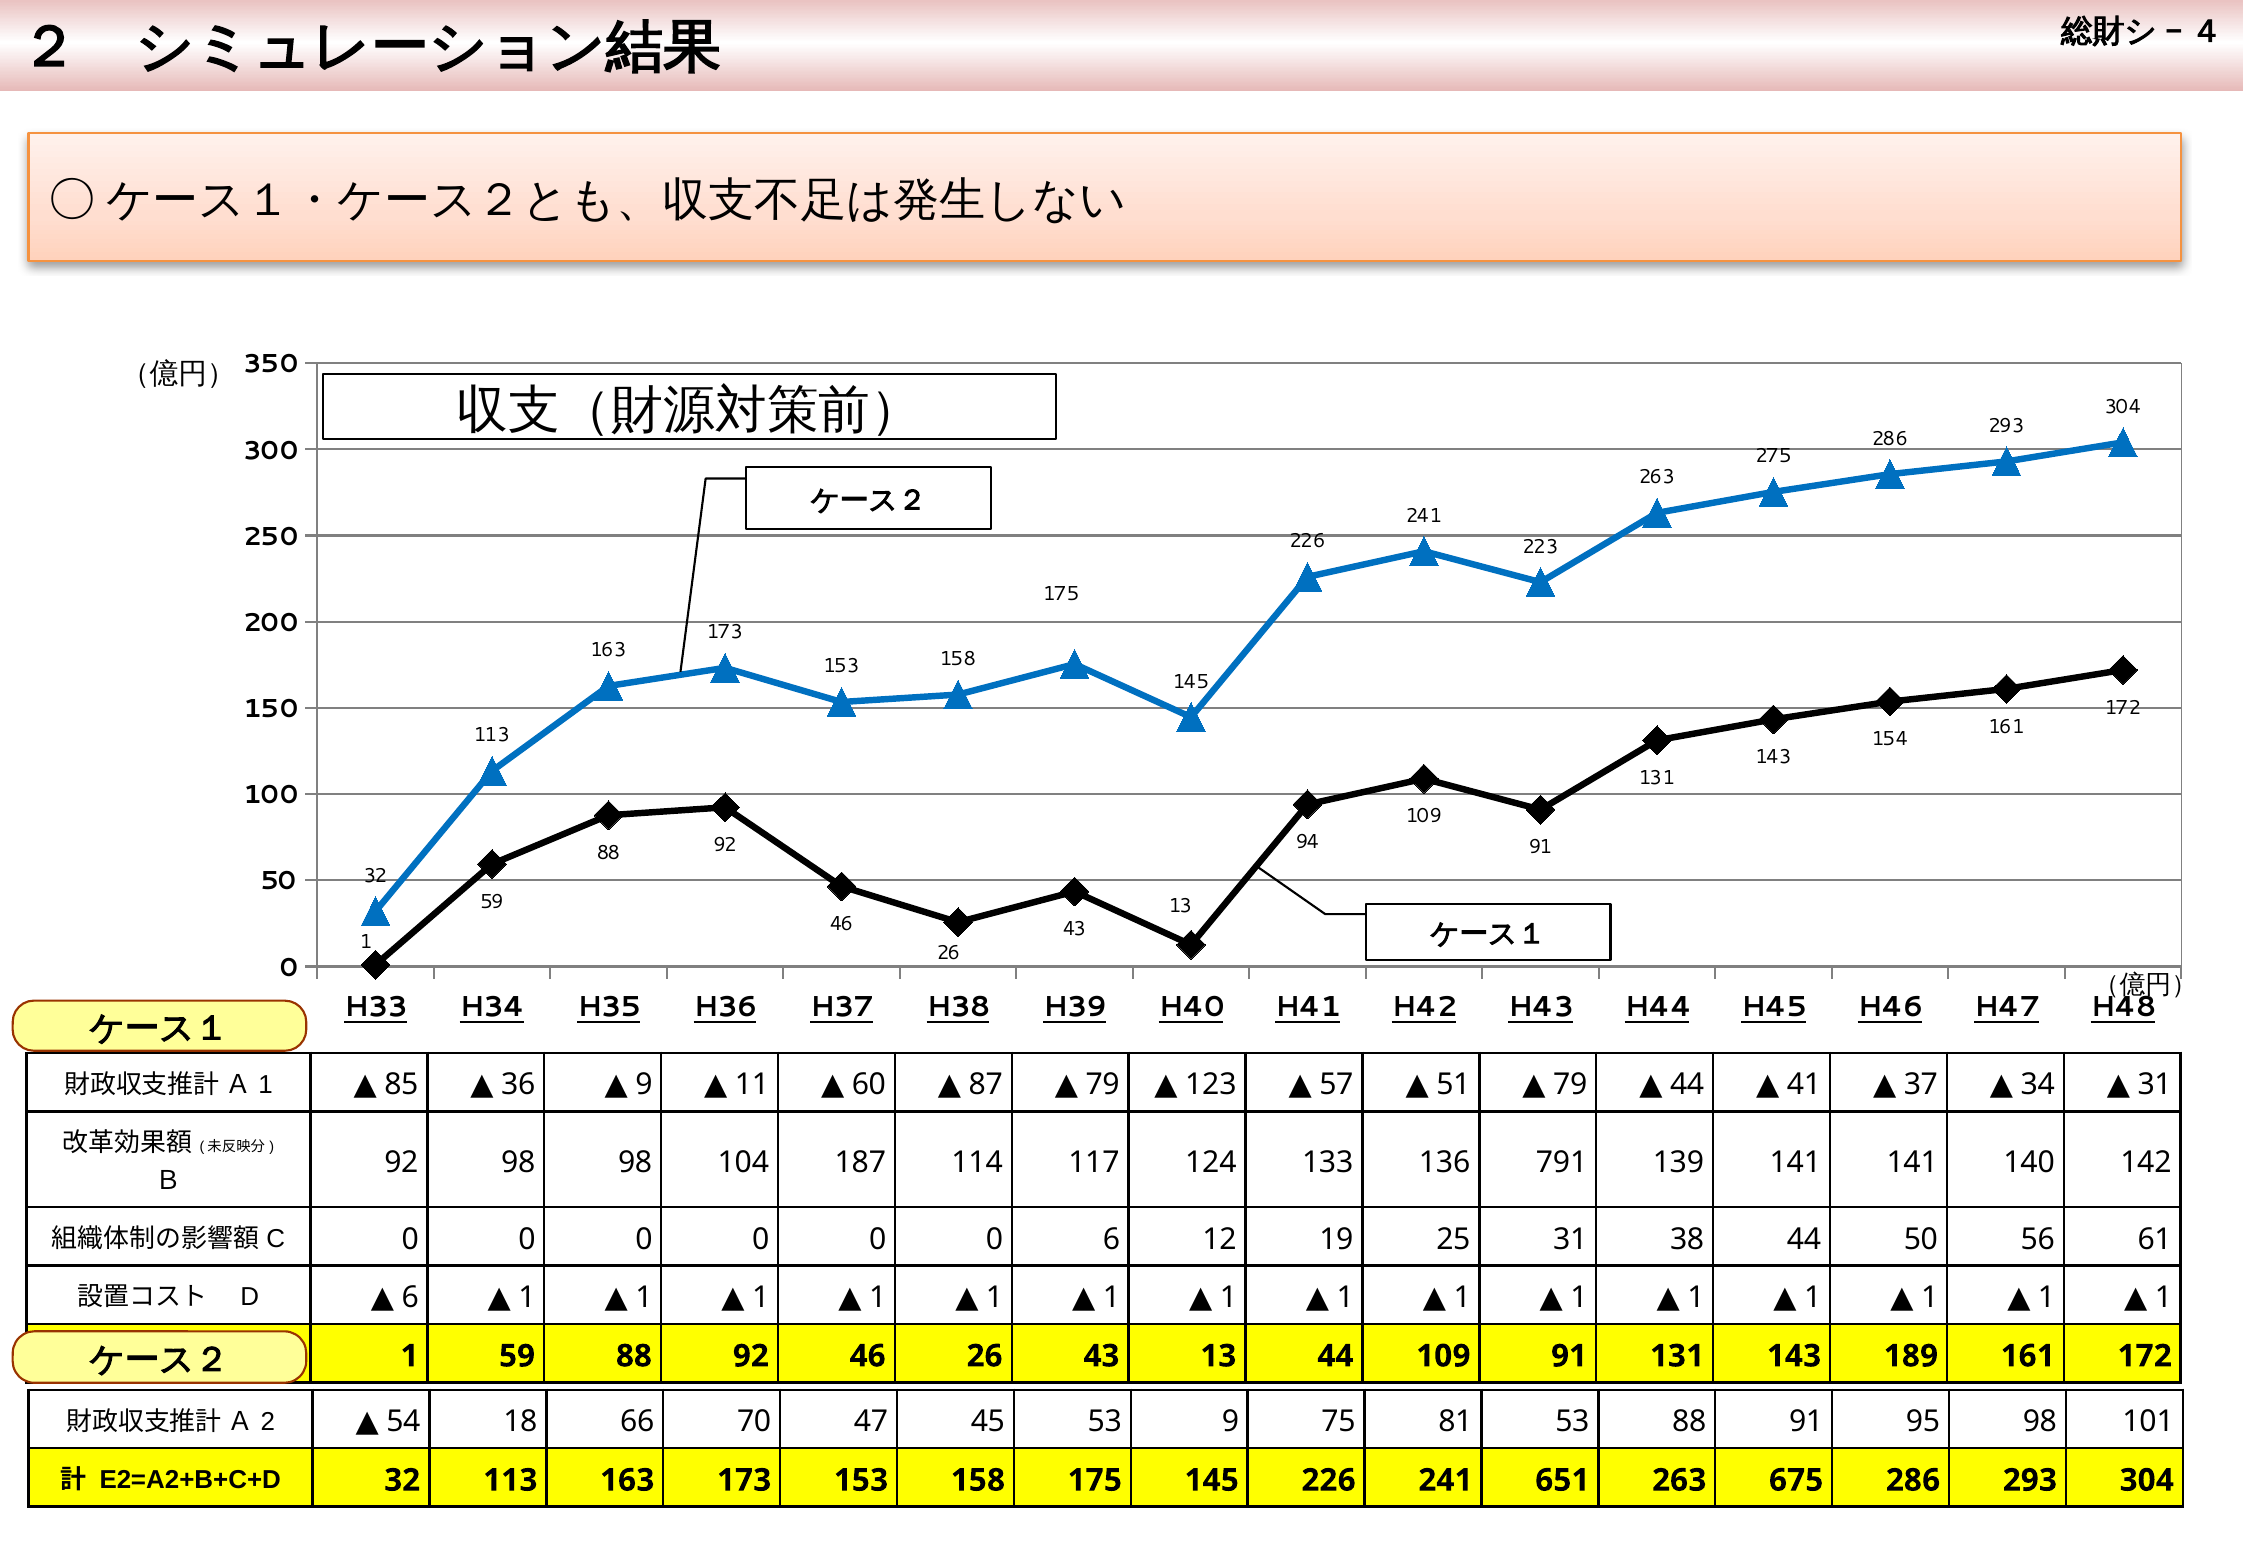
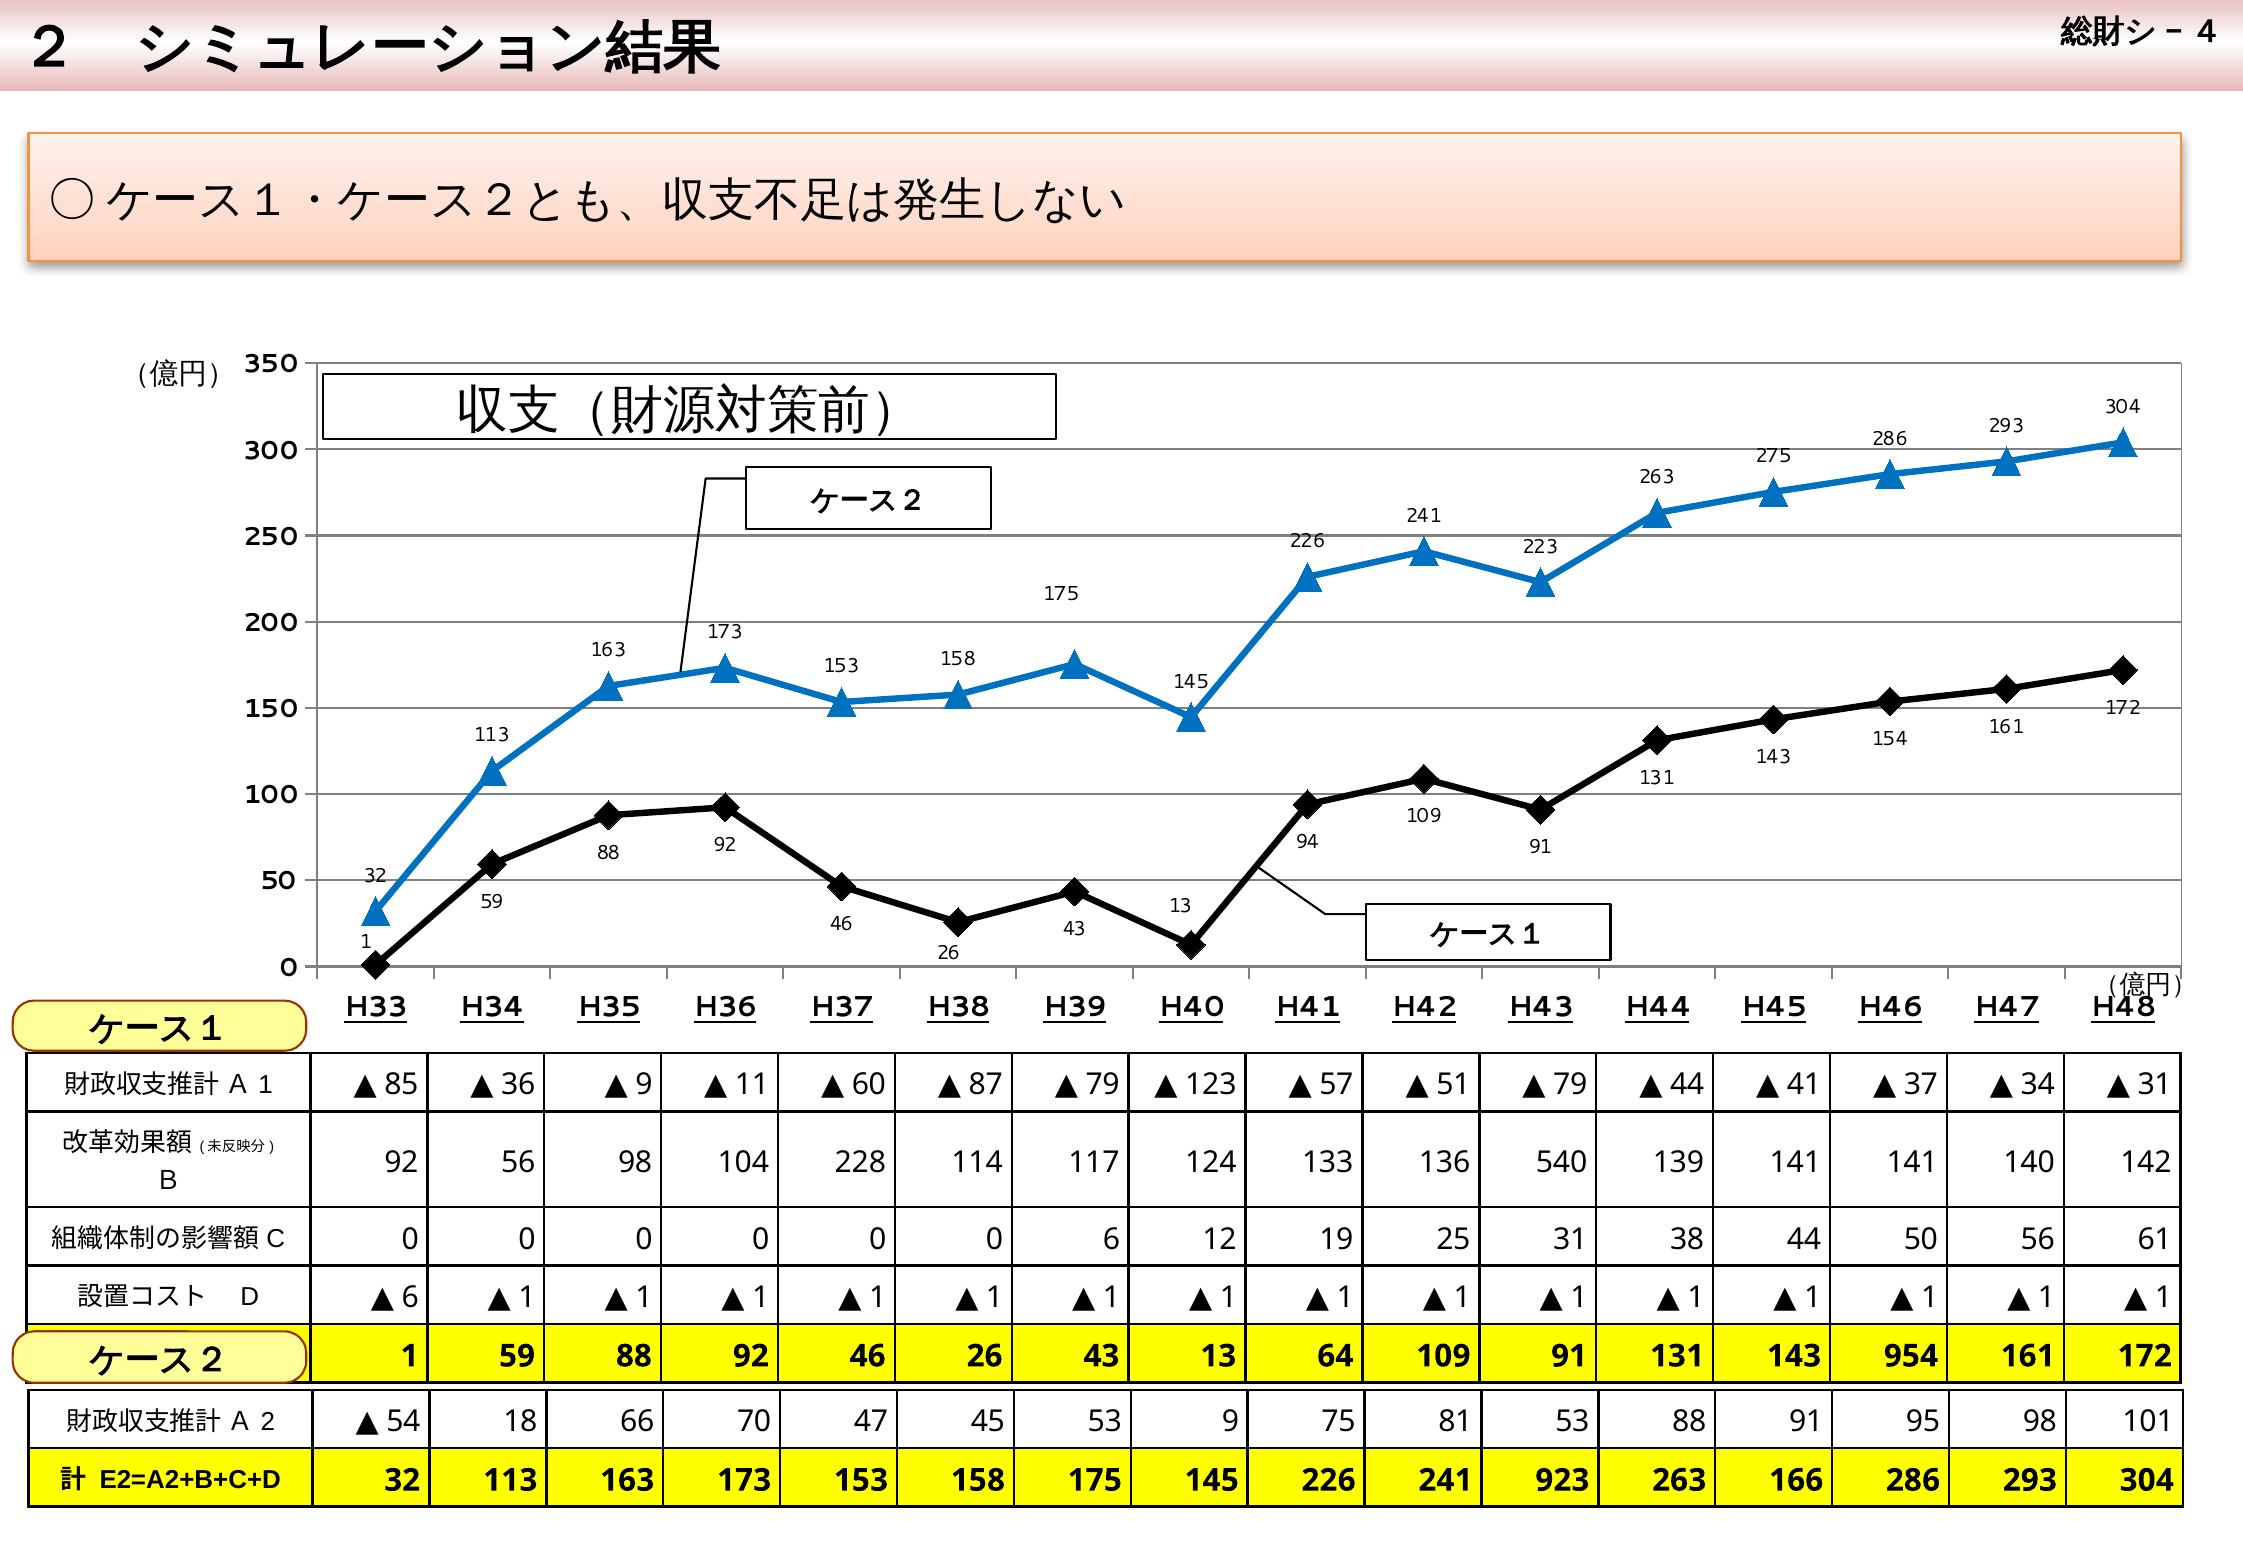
92 98: 98 -> 56 (518, 1162)
187: 187 -> 228 (860, 1162)
791: 791 -> 540 (1562, 1162)
13 44: 44 -> 64 (1335, 1356)
189: 189 -> 954 (1911, 1356)
651: 651 -> 923 (1562, 1480)
675: 675 -> 166 (1796, 1480)
